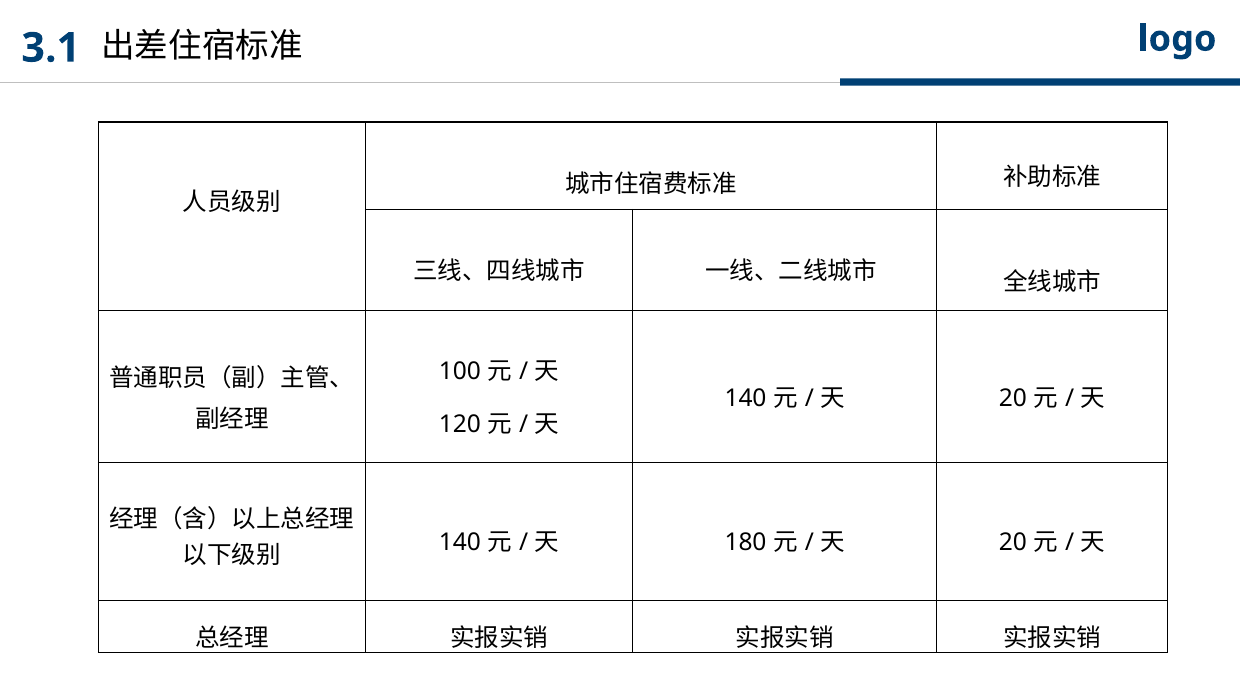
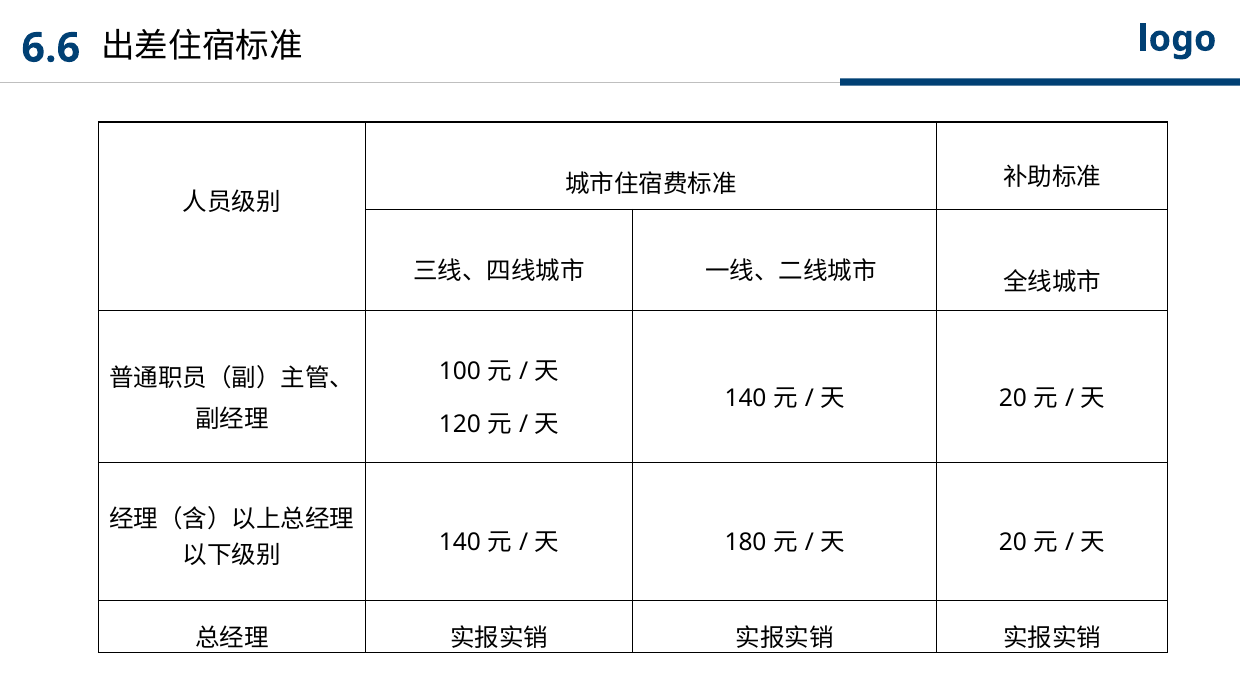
3.1: 3.1 -> 6.6 (51, 48)
